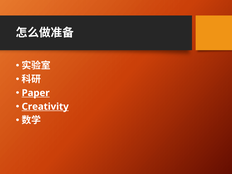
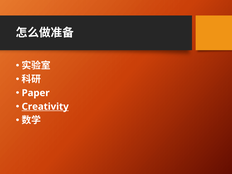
Paper underline: present -> none (36, 93)
